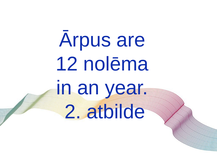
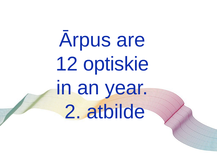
nolēma: nolēma -> optiskie (116, 64)
